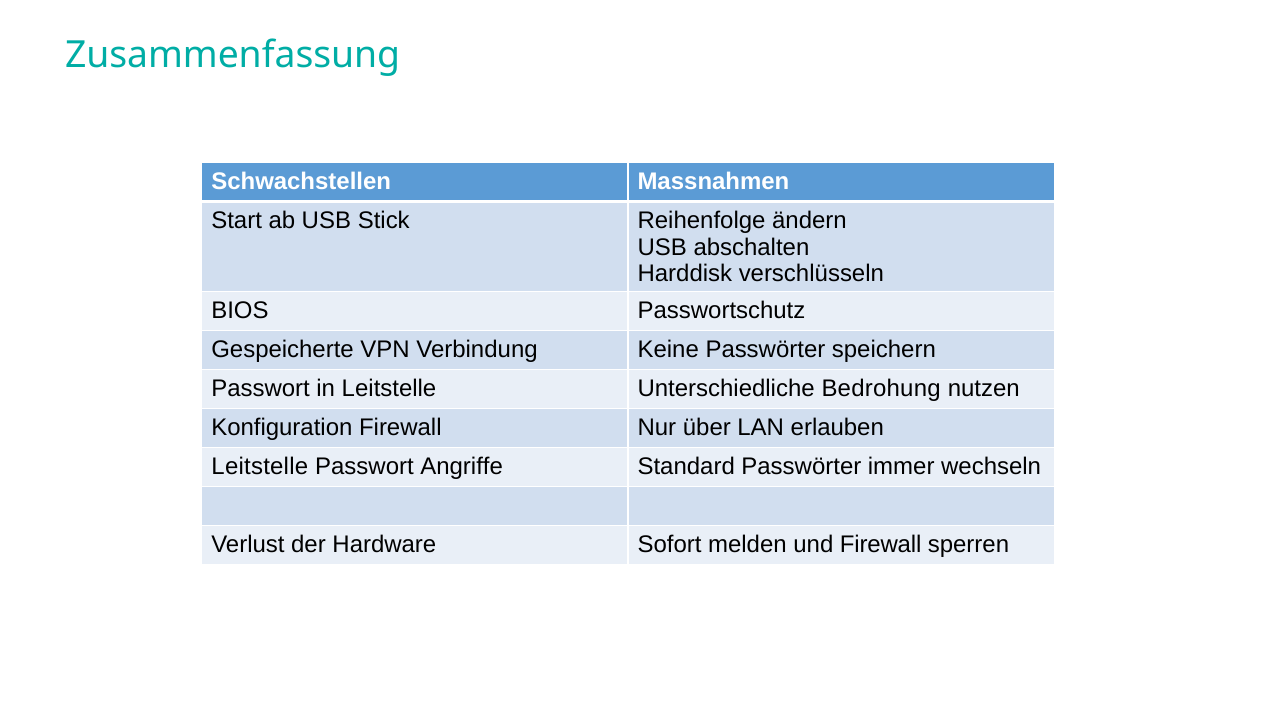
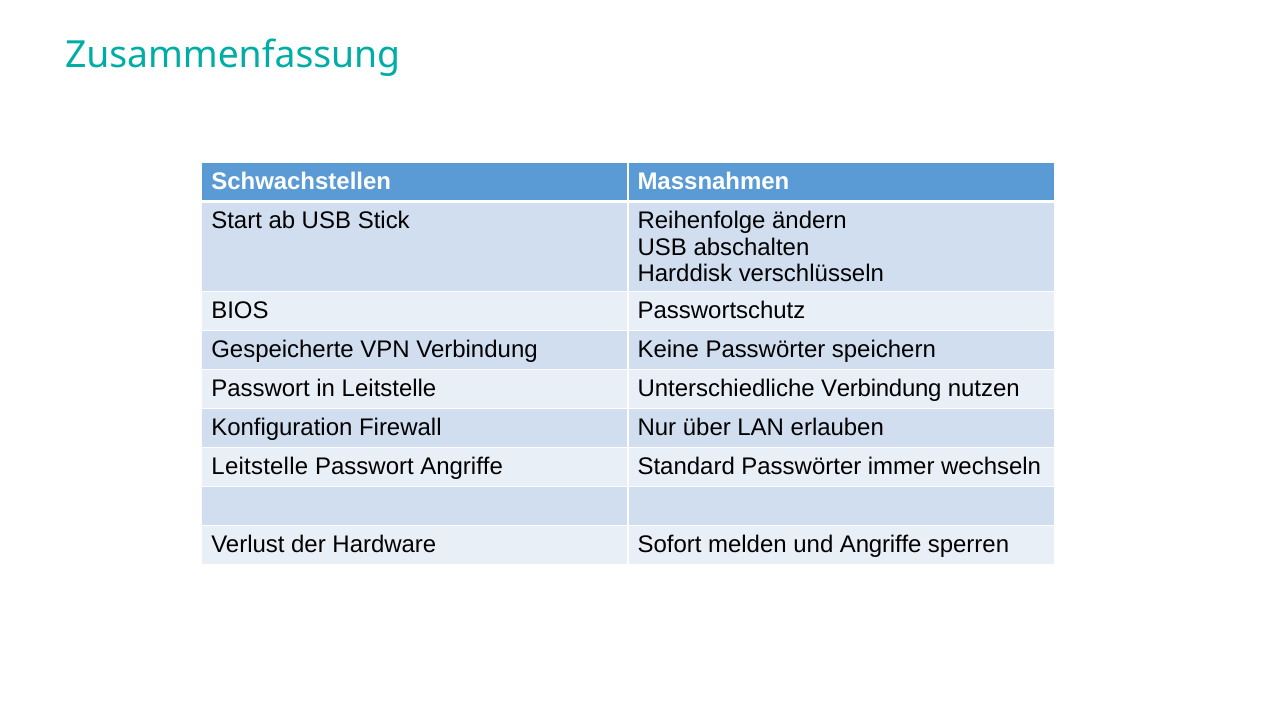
Unterschiedliche Bedrohung: Bedrohung -> Verbindung (881, 388)
und Firewall: Firewall -> Angriffe (881, 544)
